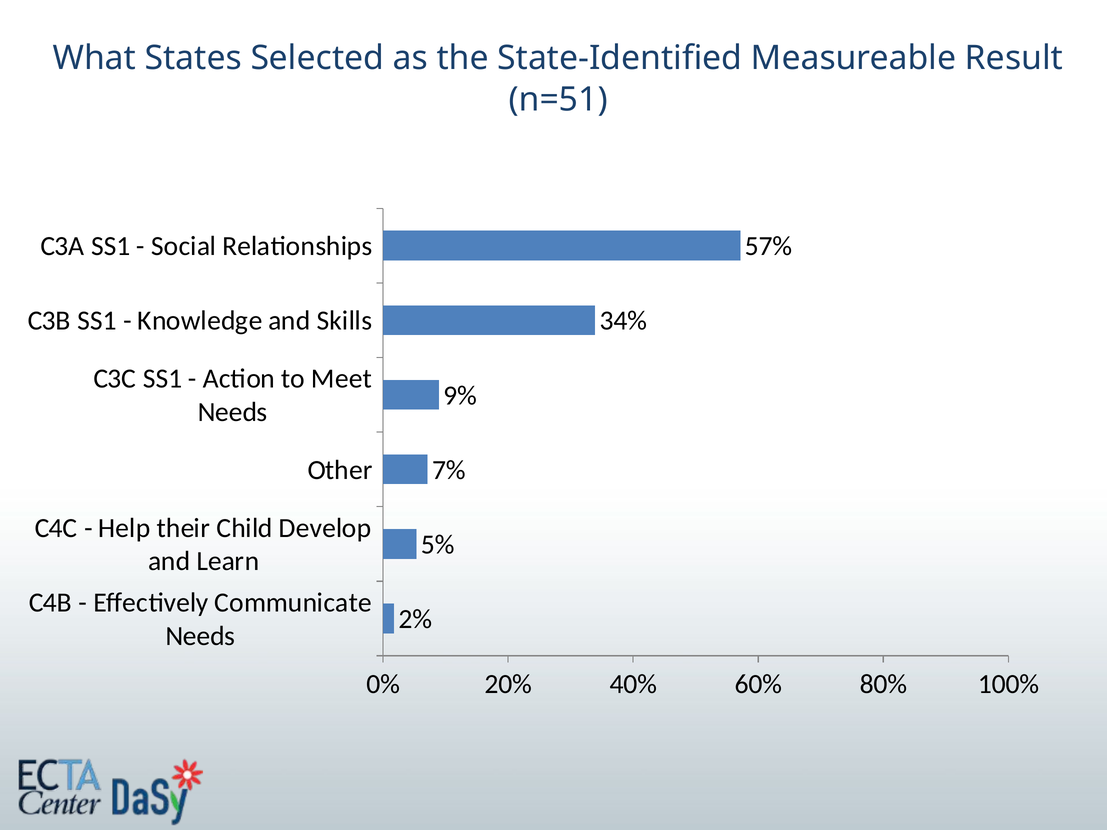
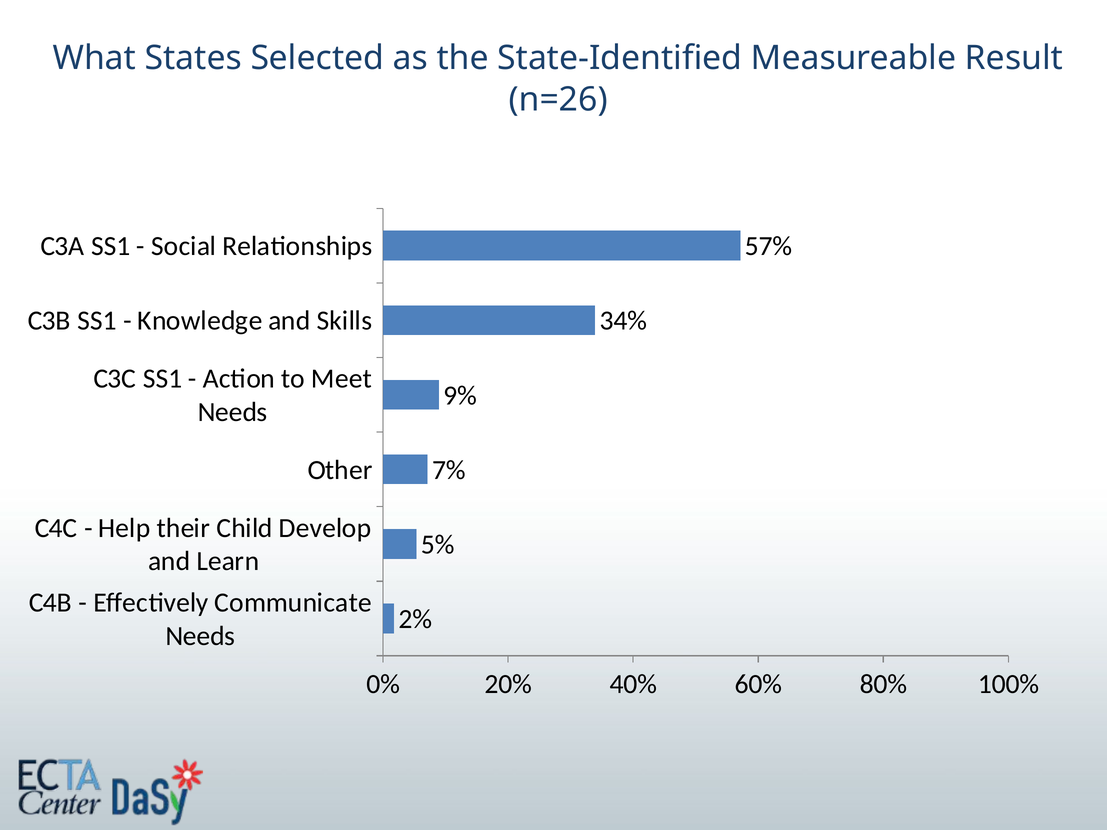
n=51: n=51 -> n=26 (558, 100)
